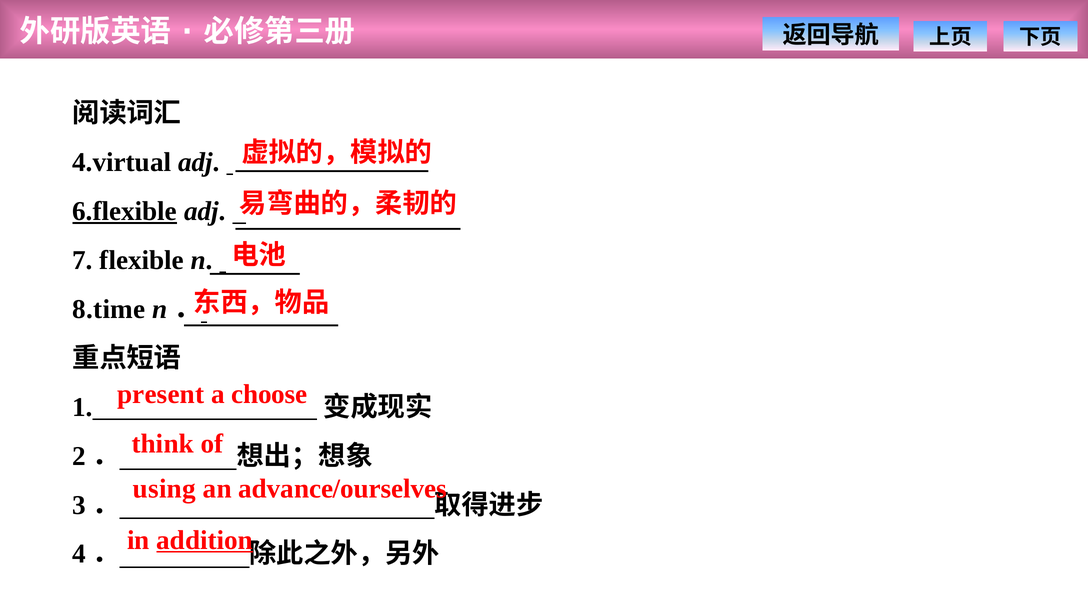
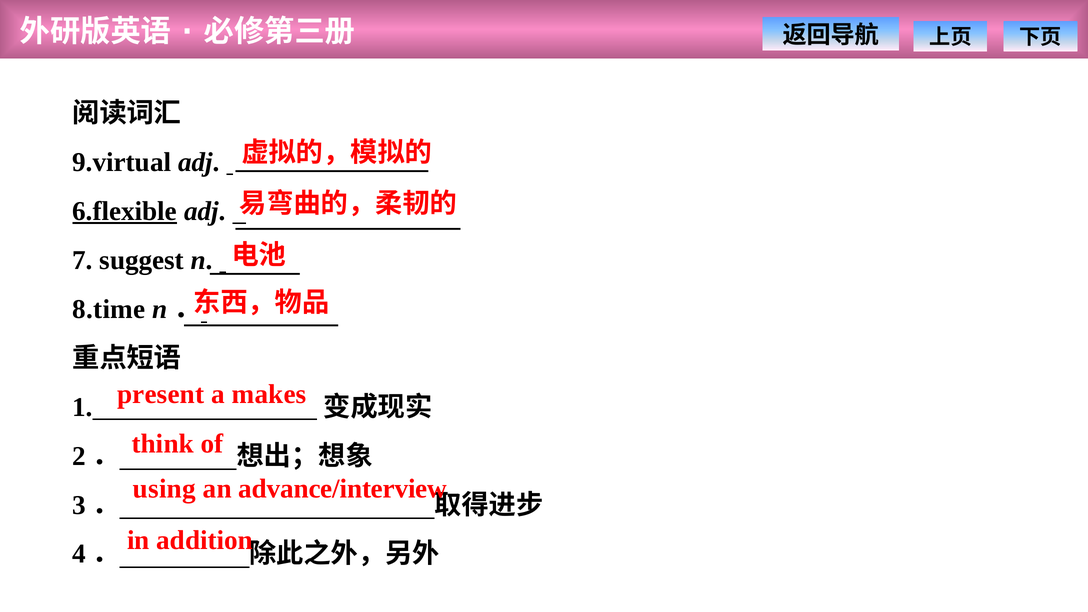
4.virtual: 4.virtual -> 9.virtual (122, 162)
flexible: flexible -> suggest (142, 260)
choose: choose -> makes (269, 394)
advance/ourselves: advance/ourselves -> advance/interview (343, 489)
addition underline: present -> none (205, 540)
